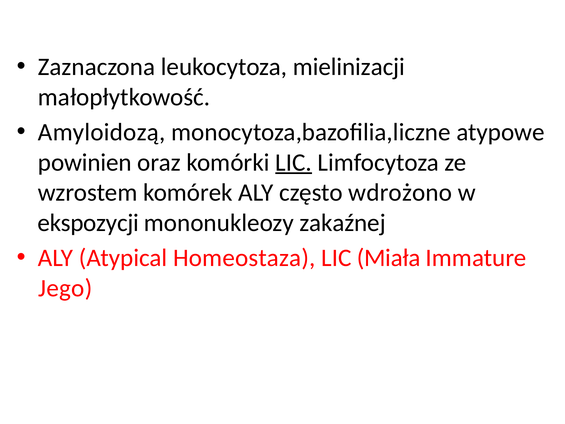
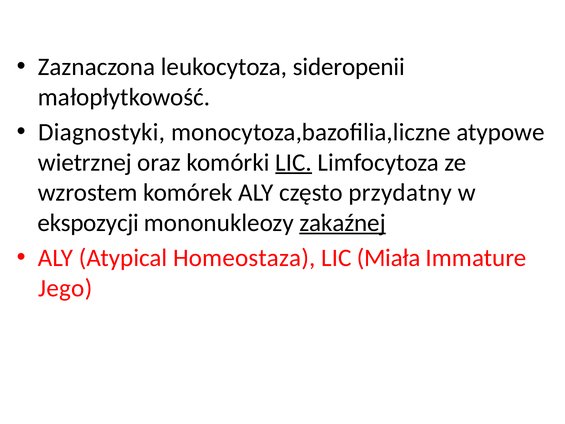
mielinizacji: mielinizacji -> sideropenii (349, 67)
Amyloidozą: Amyloidozą -> Diagnostyki (102, 132)
powinien: powinien -> wietrznej (85, 162)
wdrożono: wdrożono -> przydatny (400, 192)
zakaźnej underline: none -> present (343, 223)
